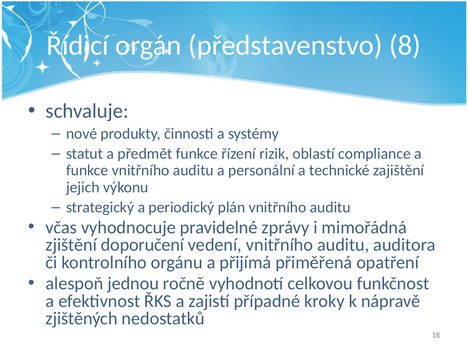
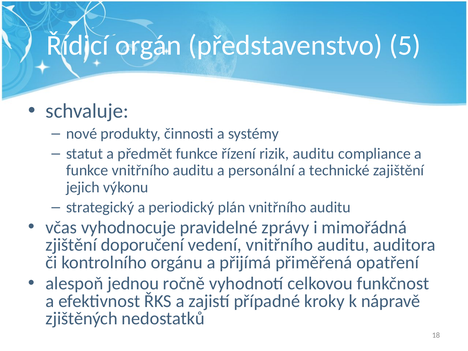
8: 8 -> 5 (405, 45)
rizik oblastí: oblastí -> auditu (314, 154)
